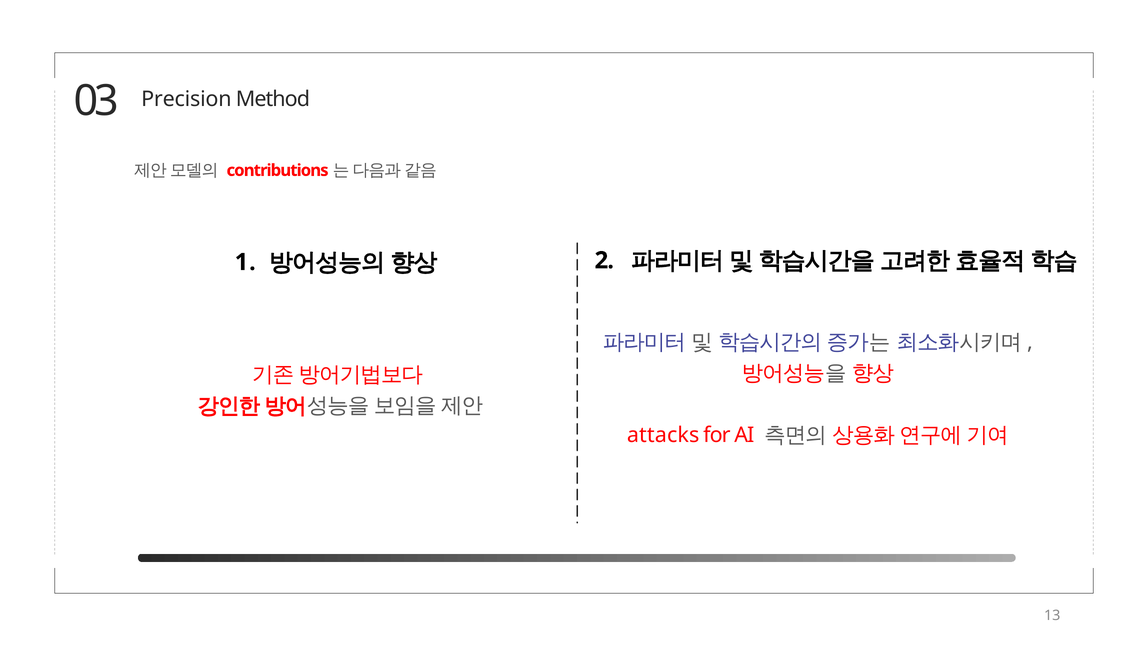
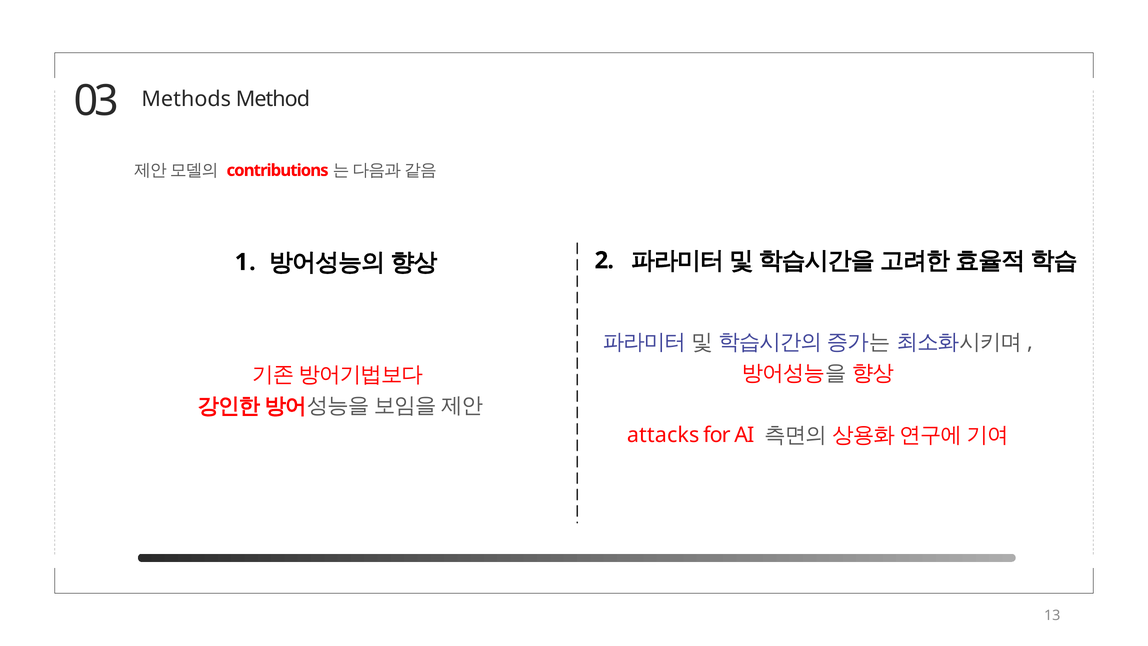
Precision: Precision -> Methods (186, 99)
